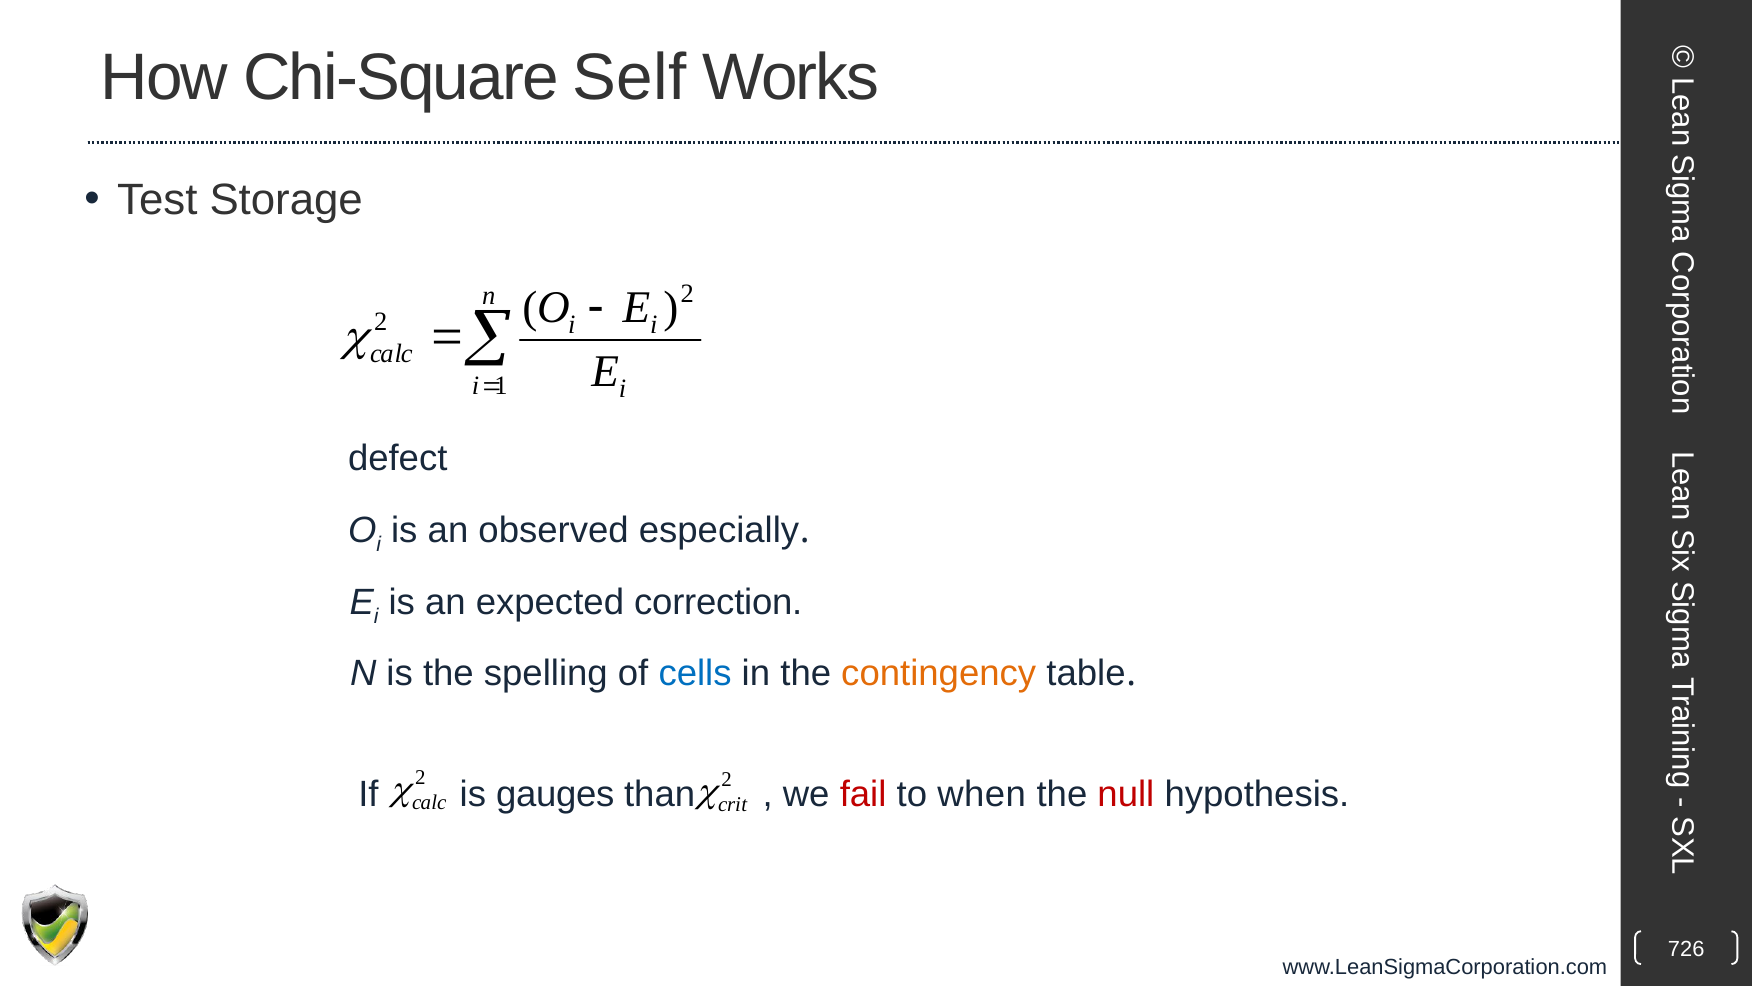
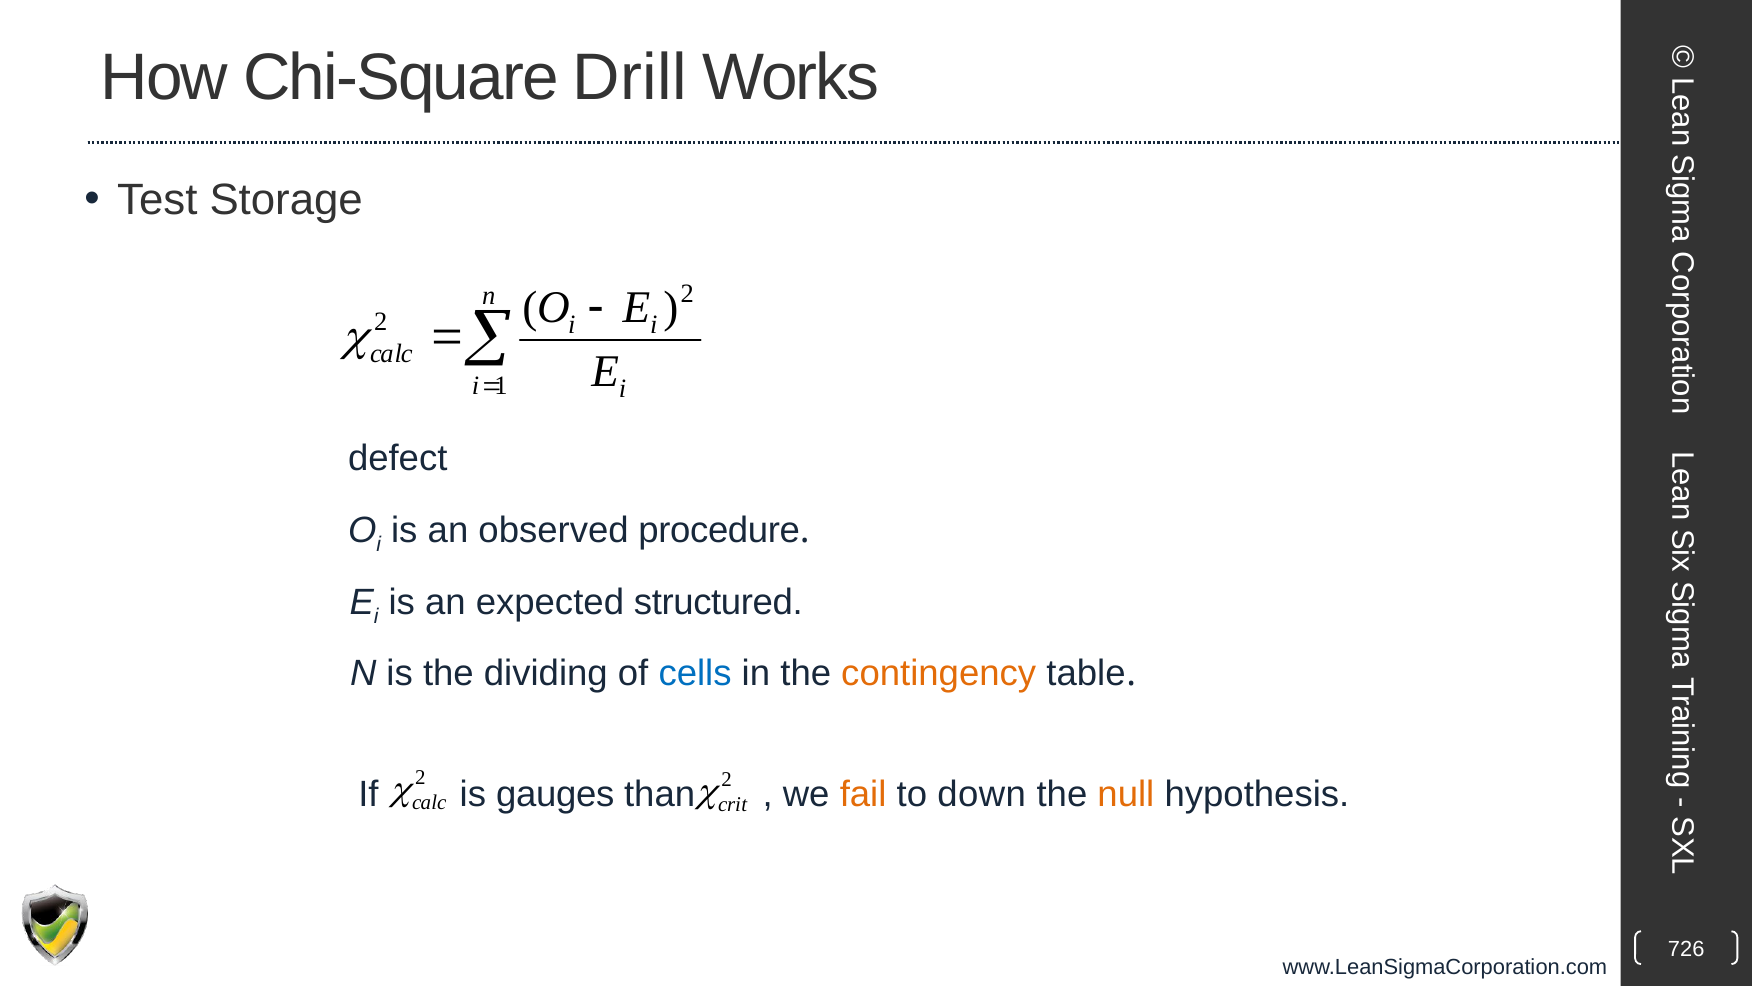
Self: Self -> Drill (630, 78)
especially: especially -> procedure (719, 530)
correction: correction -> structured (718, 602)
spelling: spelling -> dividing (546, 674)
fail colour: red -> orange (863, 794)
when: when -> down (982, 794)
null colour: red -> orange (1126, 794)
